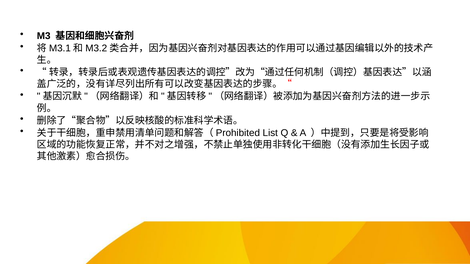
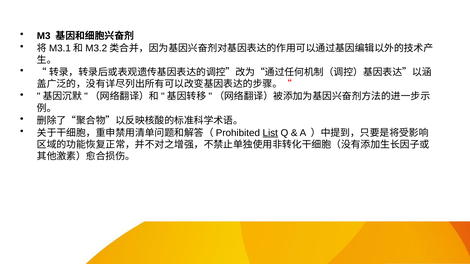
List underline: none -> present (270, 133)
